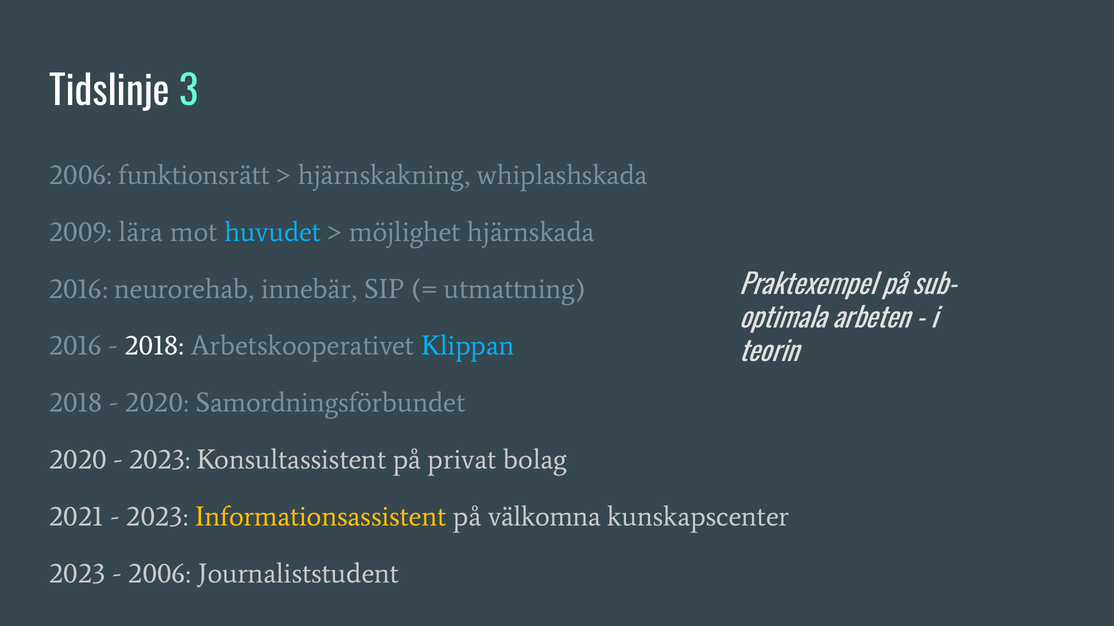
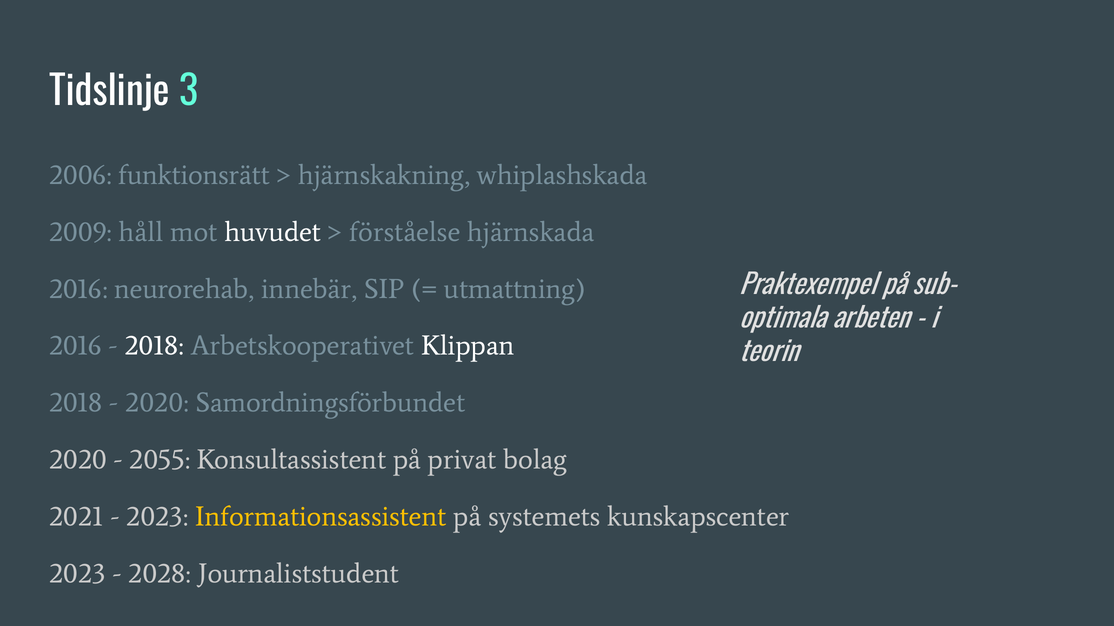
lära: lära -> håll (141, 232)
huvudet colour: light blue -> white (273, 232)
möjlighet: möjlighet -> förståelse (405, 232)
Klippan colour: light blue -> white (468, 346)
2023: 2023 -> 2055 (160, 460)
välkomna: välkomna -> systemets (544, 517)
2006: 2006 -> 2028 (160, 574)
